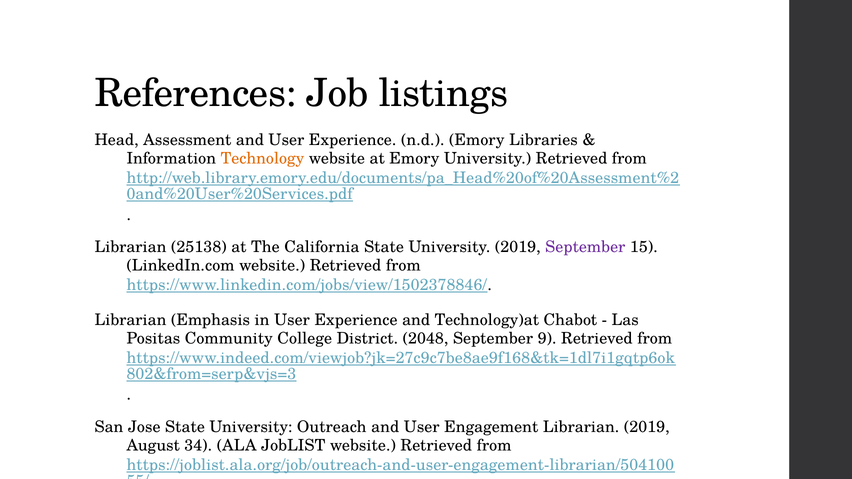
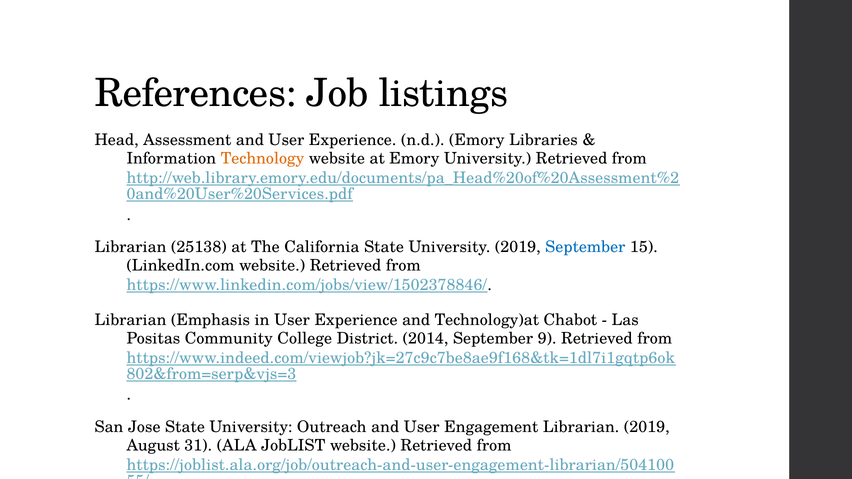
September colour: purple -> blue (585, 247)
2048: 2048 -> 2014 (426, 338)
34: 34 -> 31 (198, 446)
